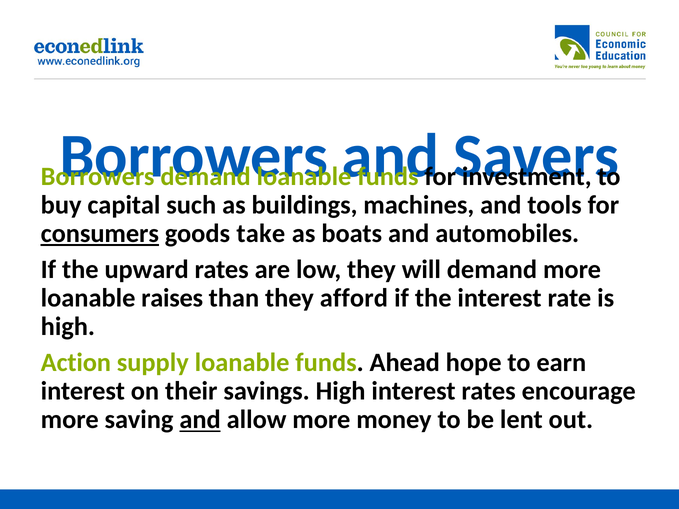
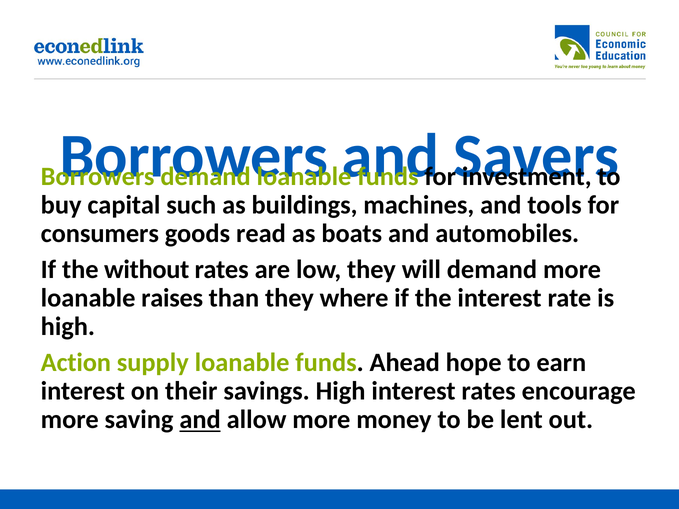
consumers underline: present -> none (100, 234)
take: take -> read (261, 234)
upward: upward -> without (147, 270)
afford: afford -> where (354, 298)
